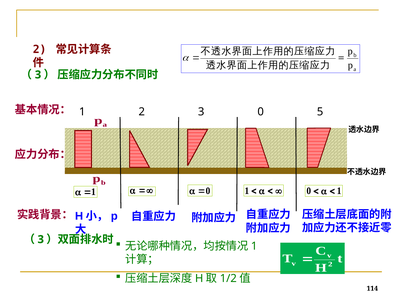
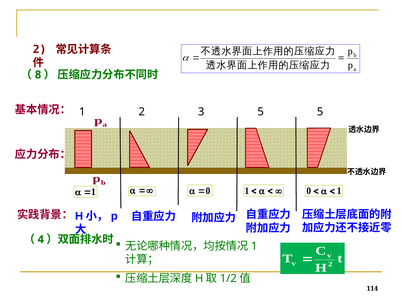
3: 3 -> 8 (38, 75)
3 0: 0 -> 5 (261, 112)
3: 3 -> 4 (41, 239)
